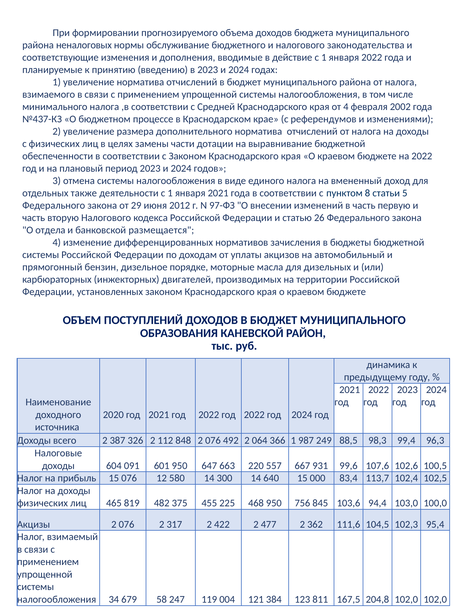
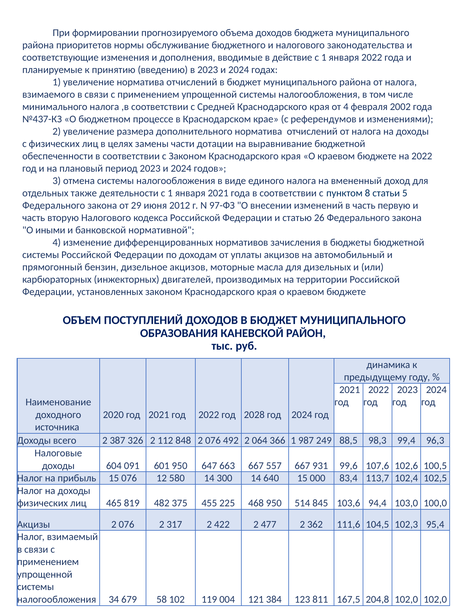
неналоговых: неналоговых -> приоритетов (84, 45)
отдела: отдела -> иными (50, 230)
размещается: размещается -> нормативной (161, 230)
дизельное порядке: порядке -> акцизов (189, 267)
2022 год 2022: 2022 -> 2028 (254, 415)
663 220: 220 -> 667 (256, 466)
756: 756 -> 514 (302, 503)
247: 247 -> 102 (177, 599)
